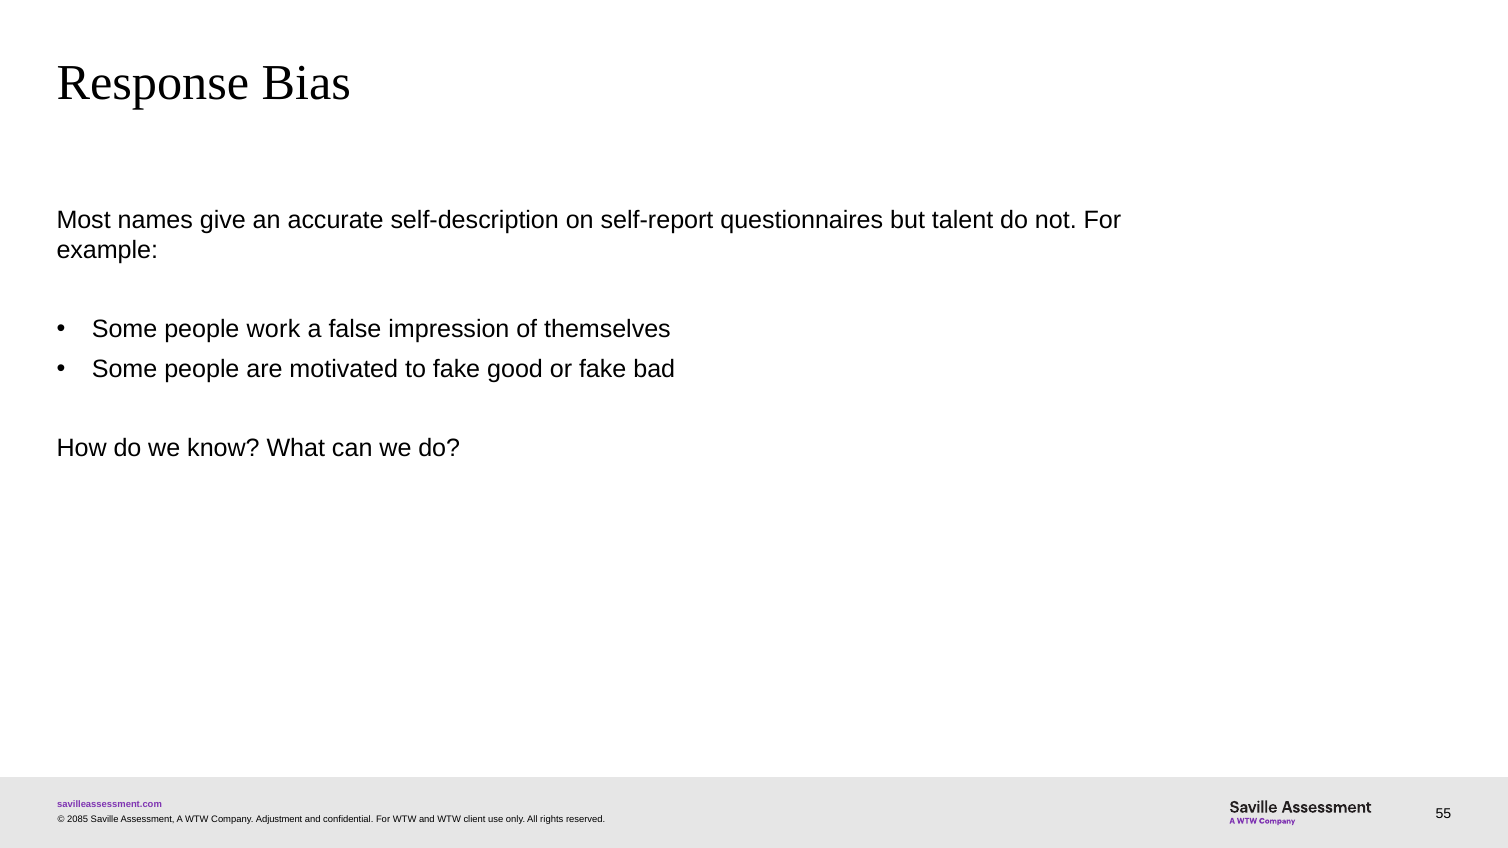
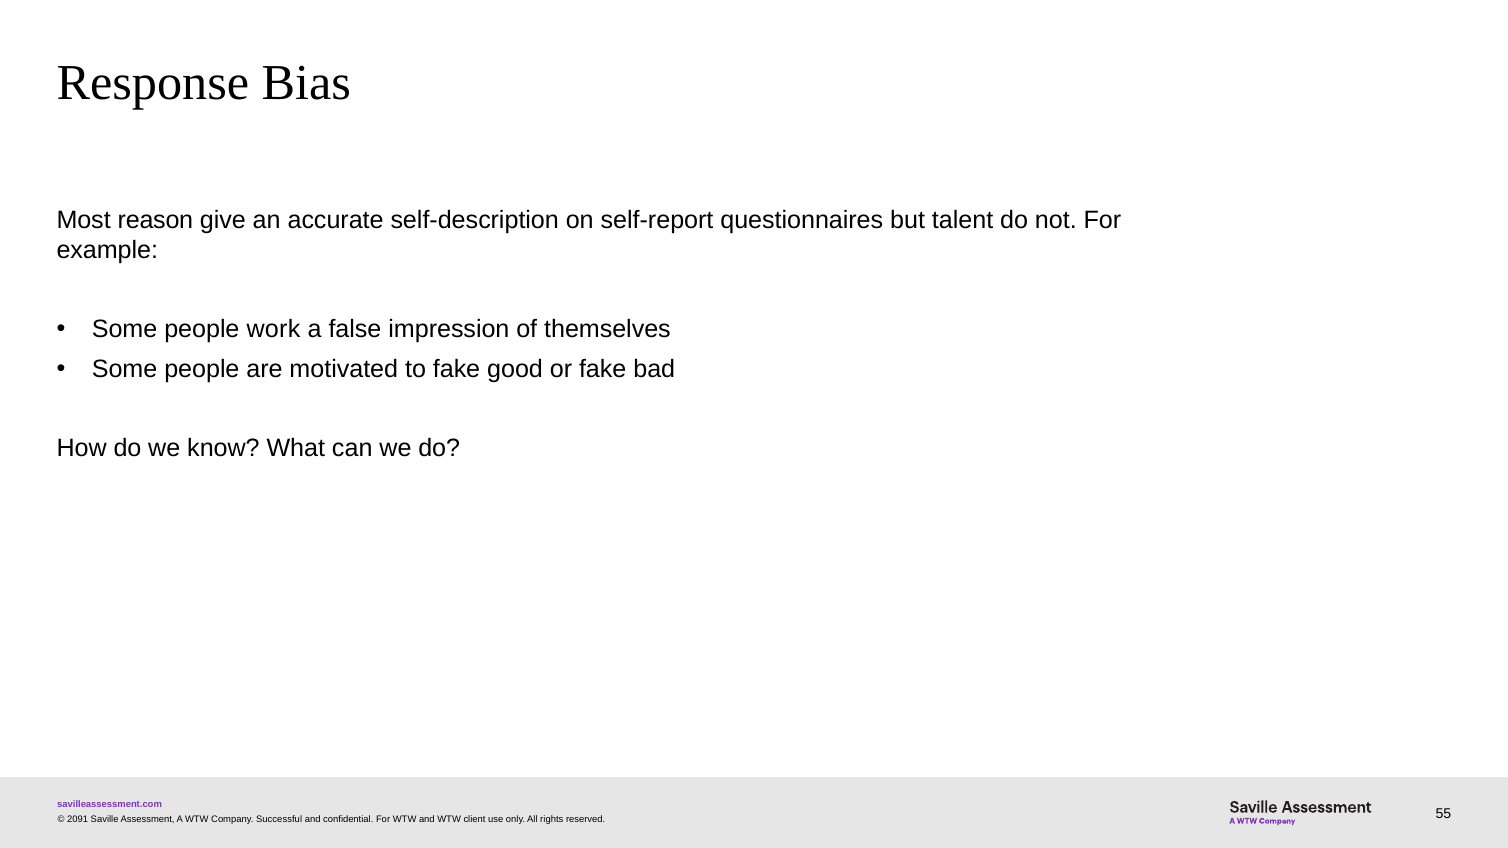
names: names -> reason (155, 220)
2085: 2085 -> 2091 (78, 819)
Adjustment: Adjustment -> Successful (279, 819)
